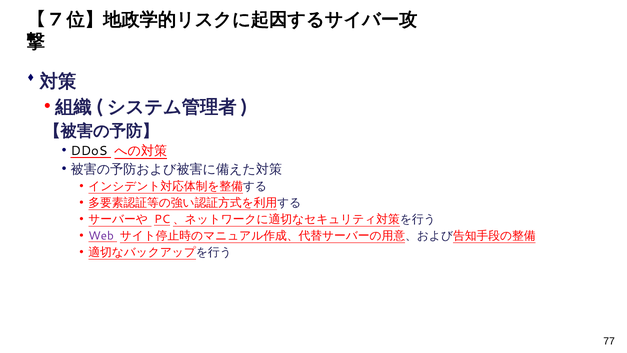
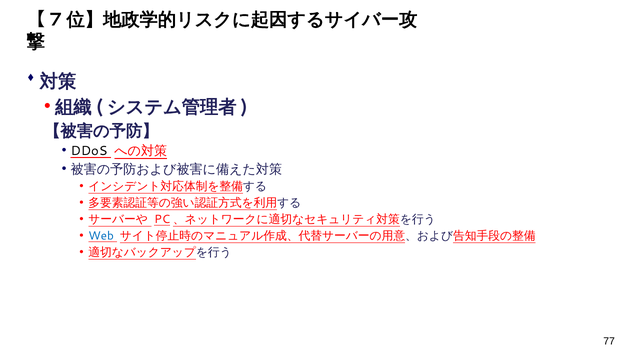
Web colour: purple -> blue (101, 236)
